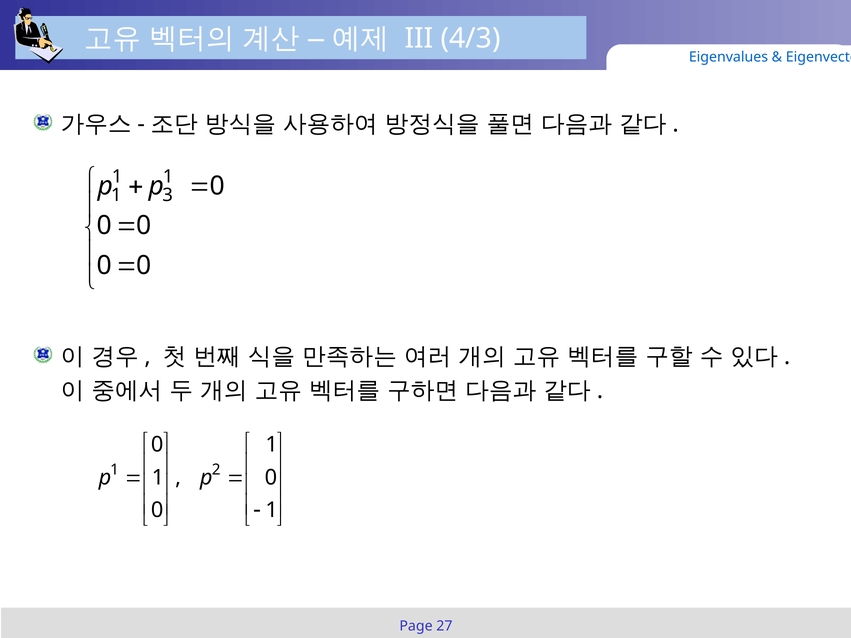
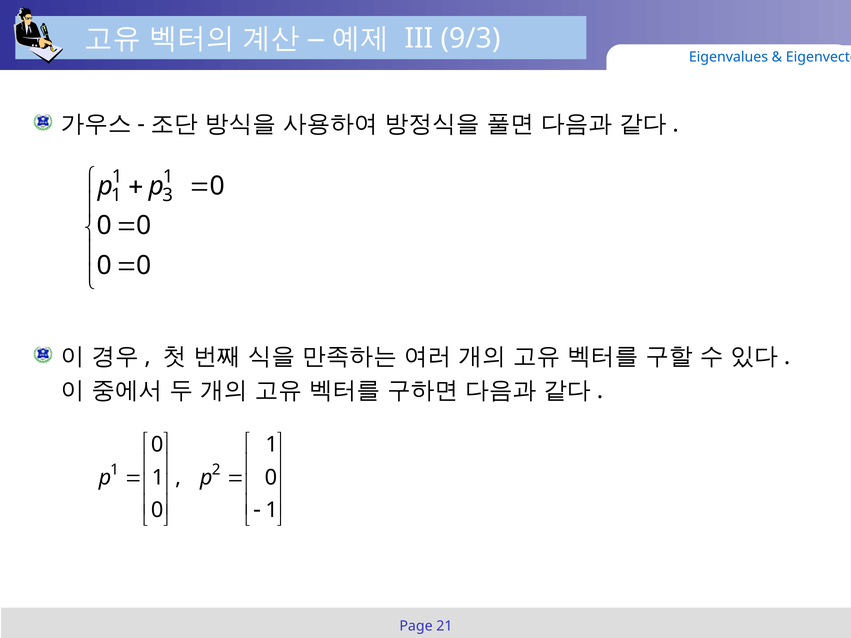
4/3: 4/3 -> 9/3 (471, 38)
27: 27 -> 21 (444, 626)
